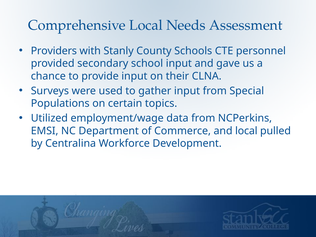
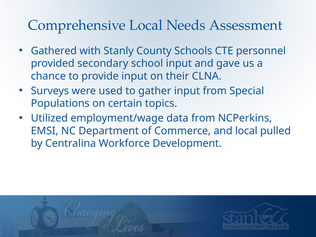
Providers: Providers -> Gathered (54, 51)
